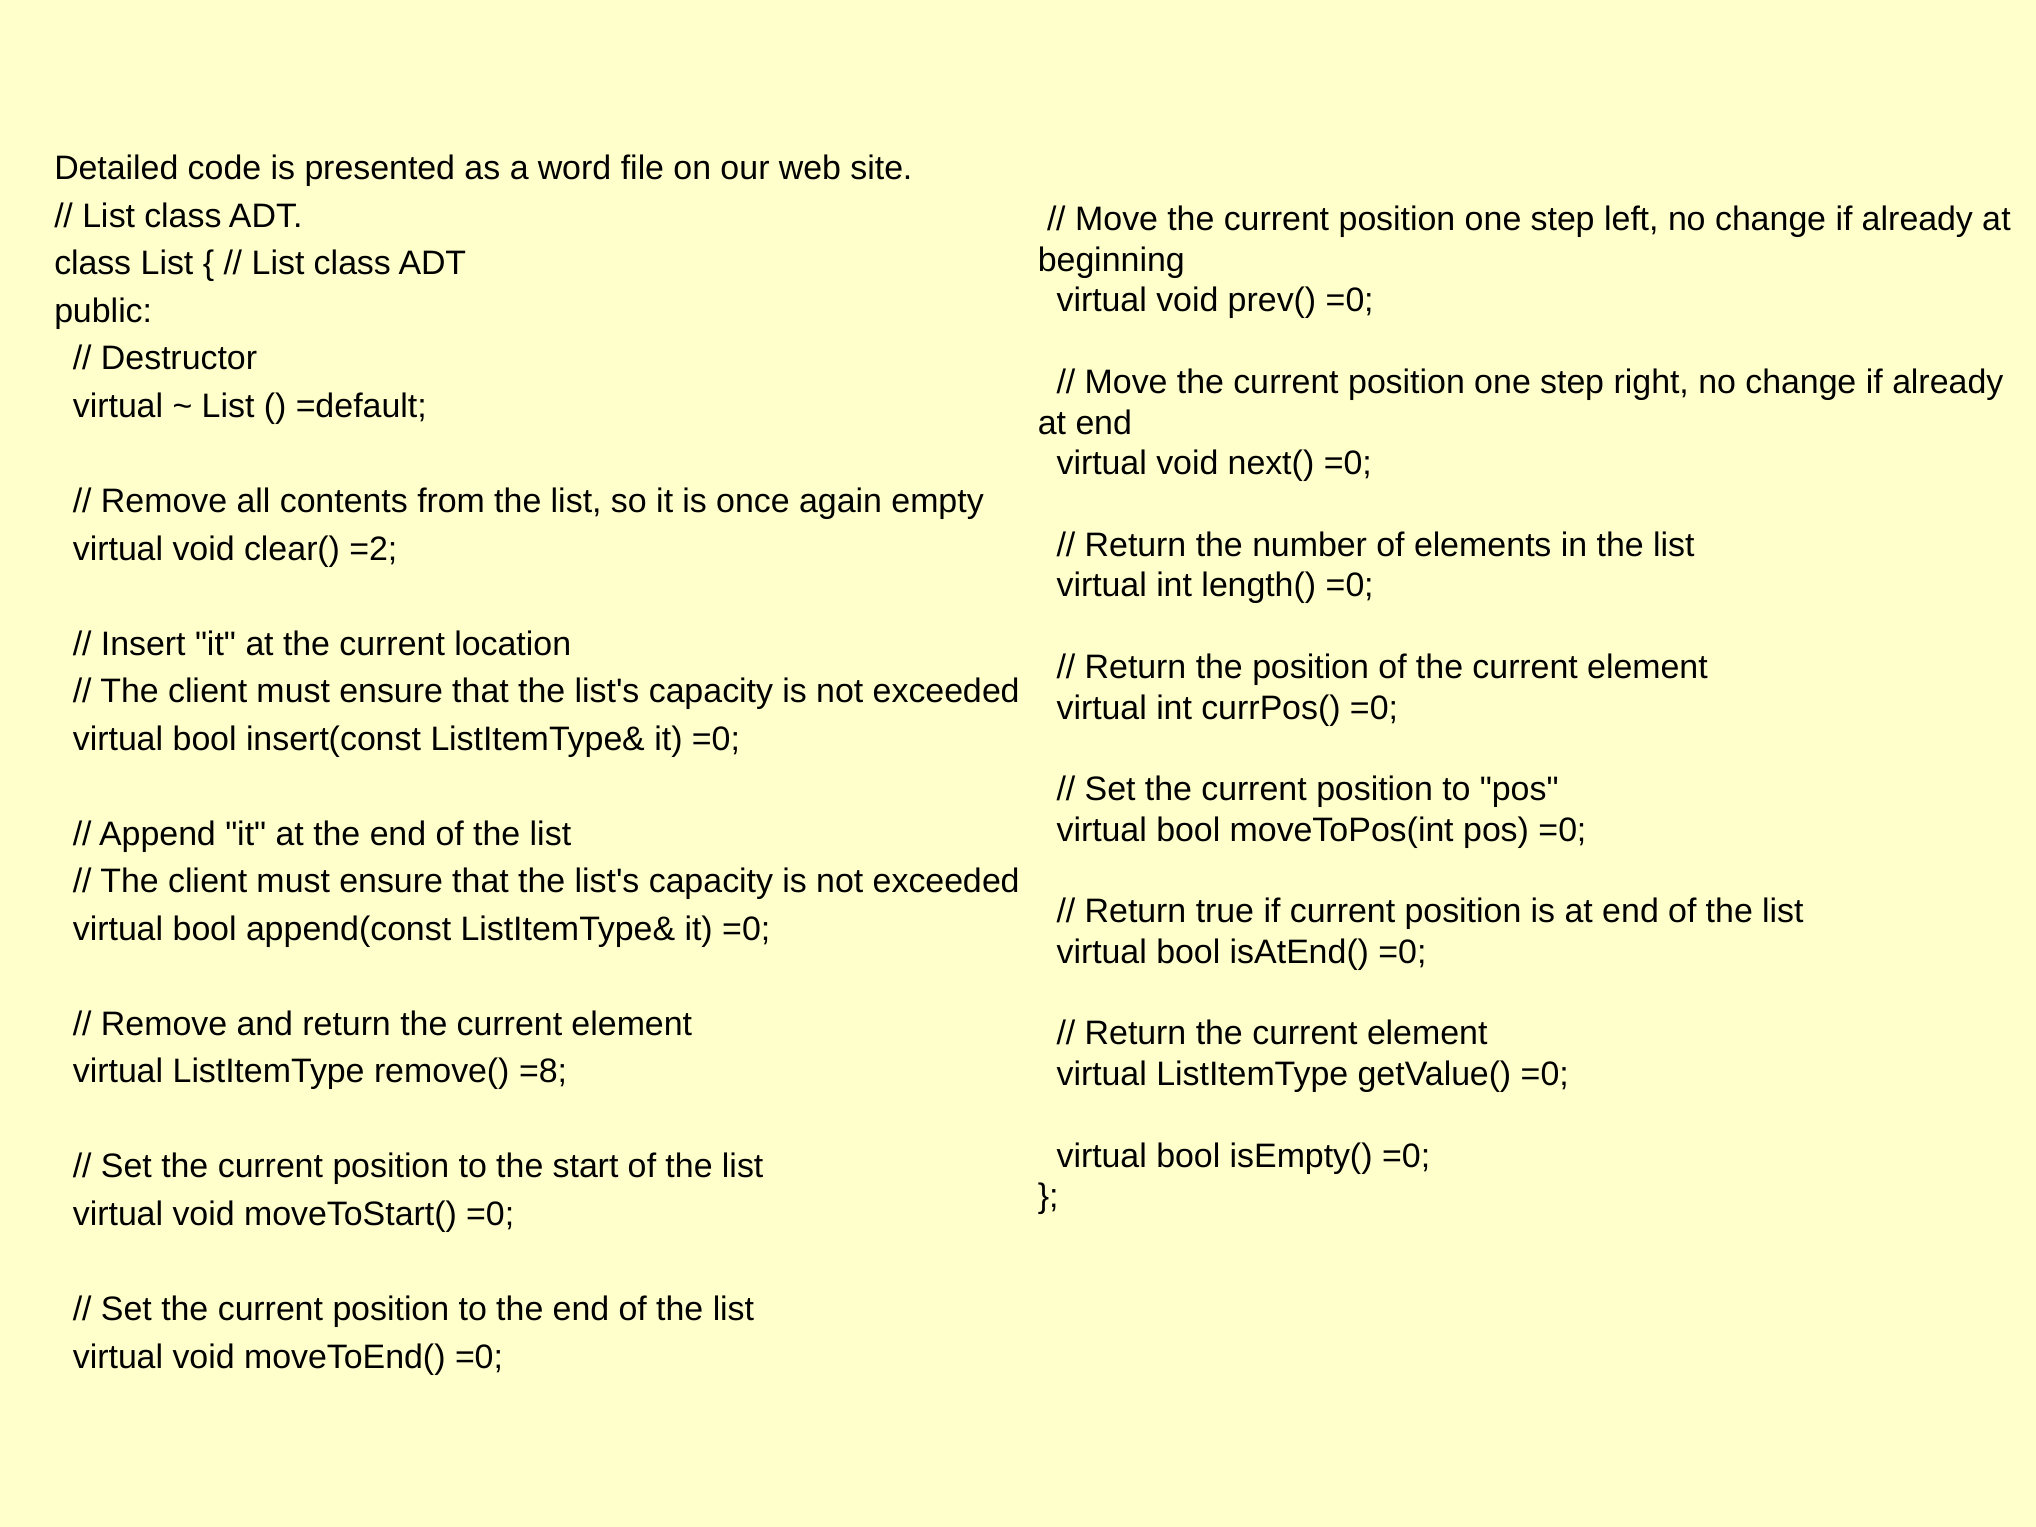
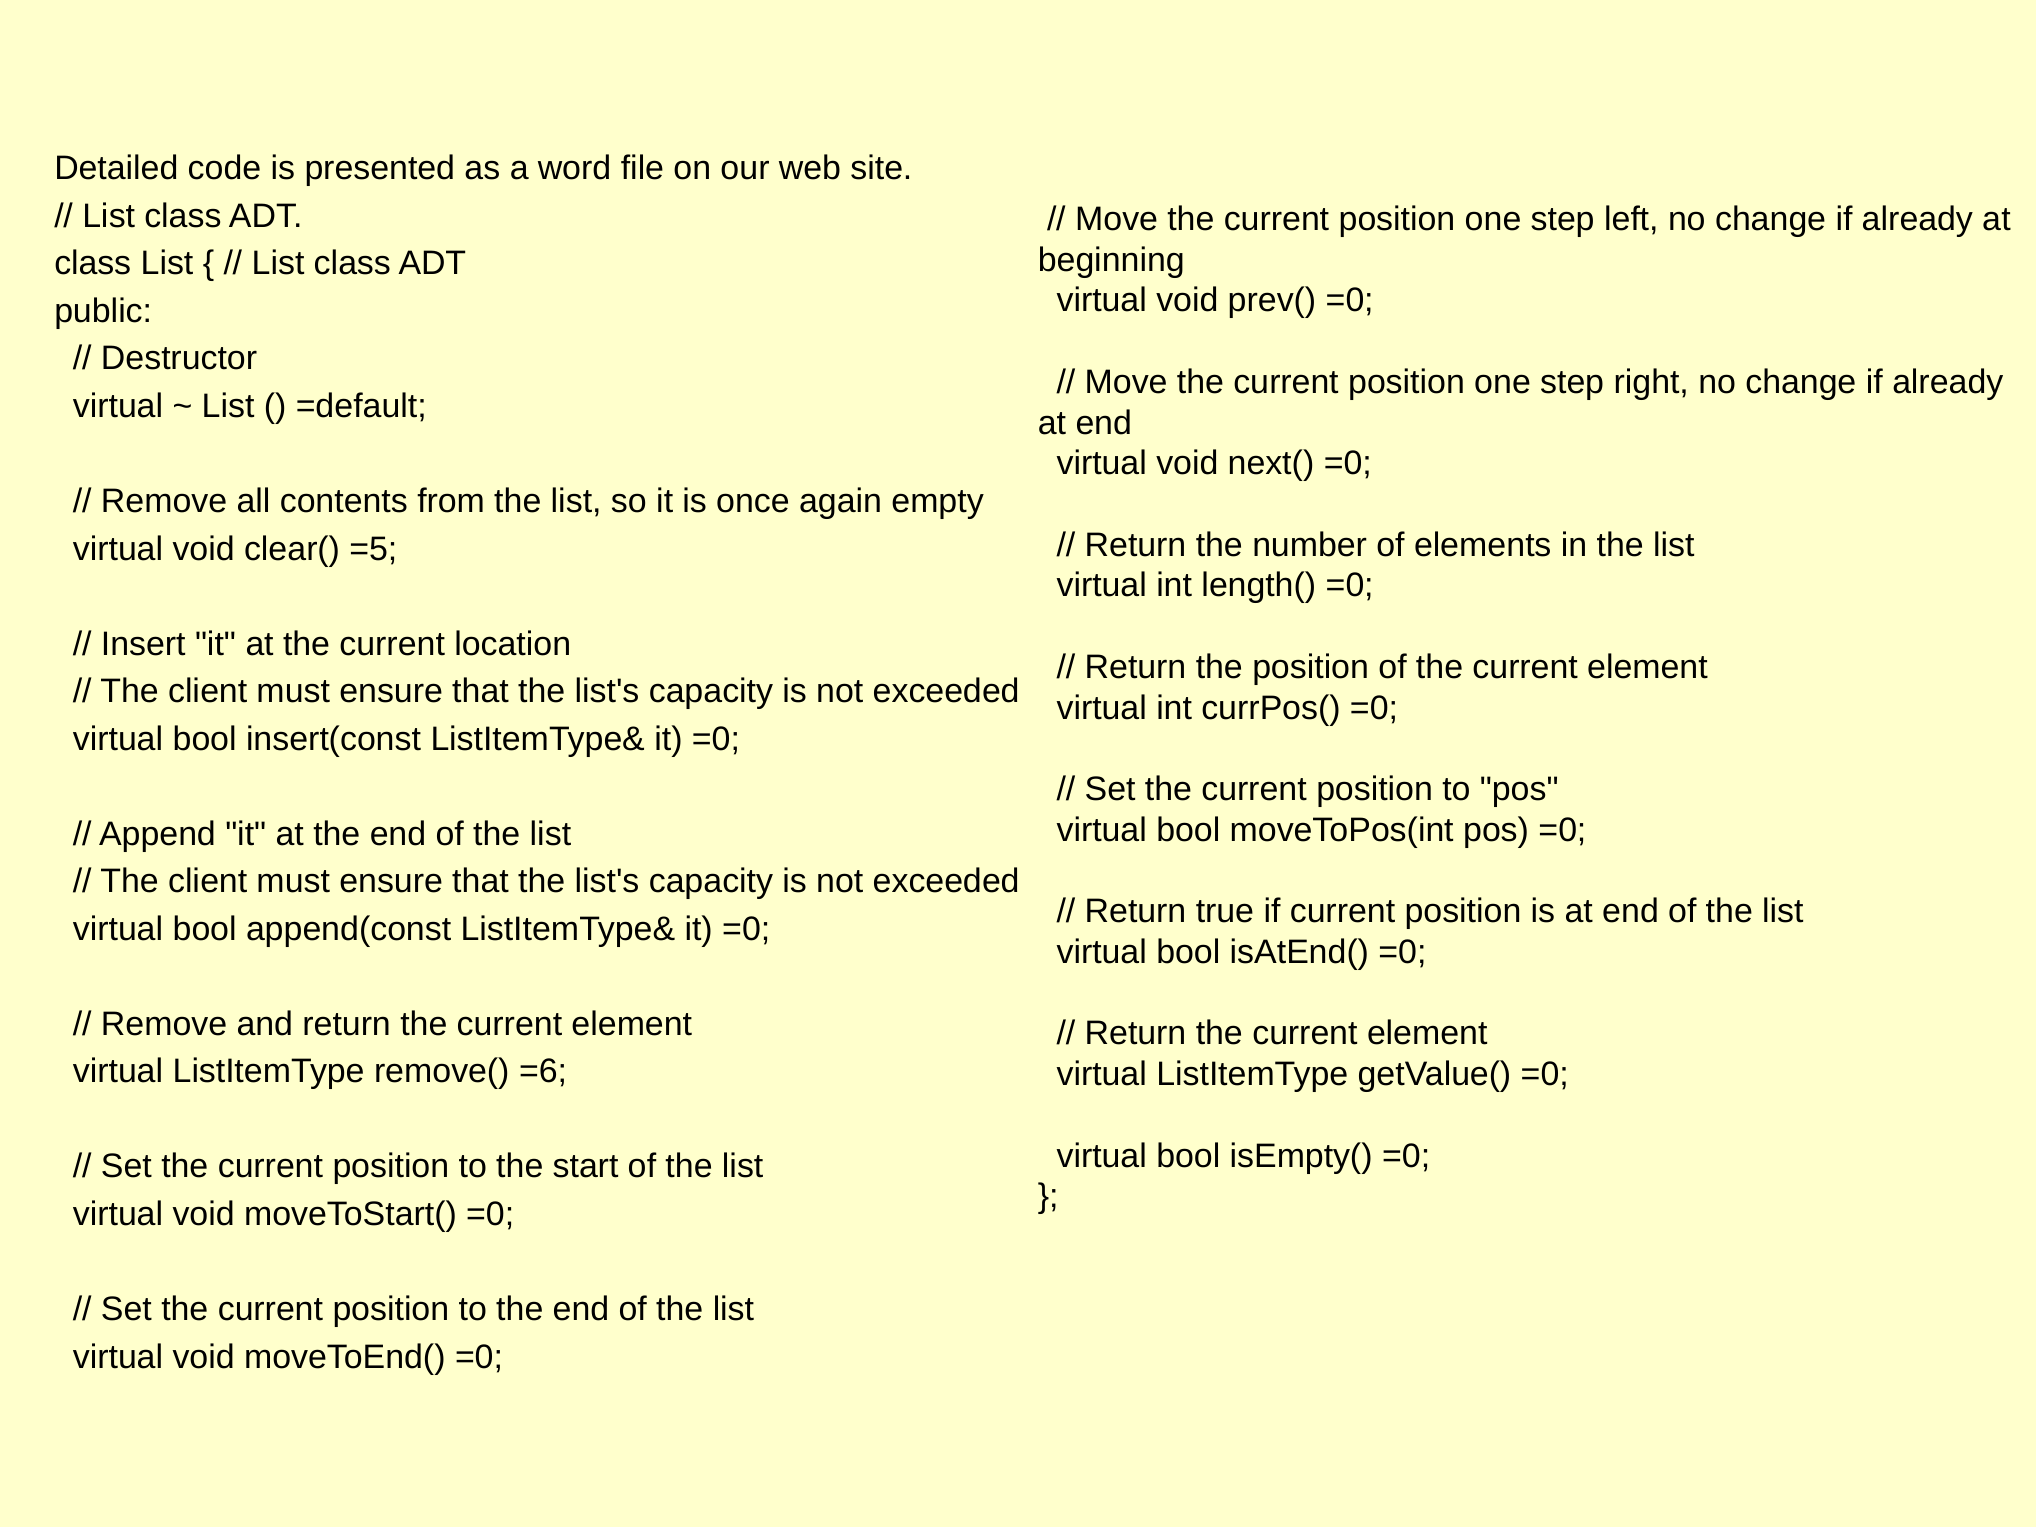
=2: =2 -> =5 (373, 549)
=8: =8 -> =6 (543, 1072)
